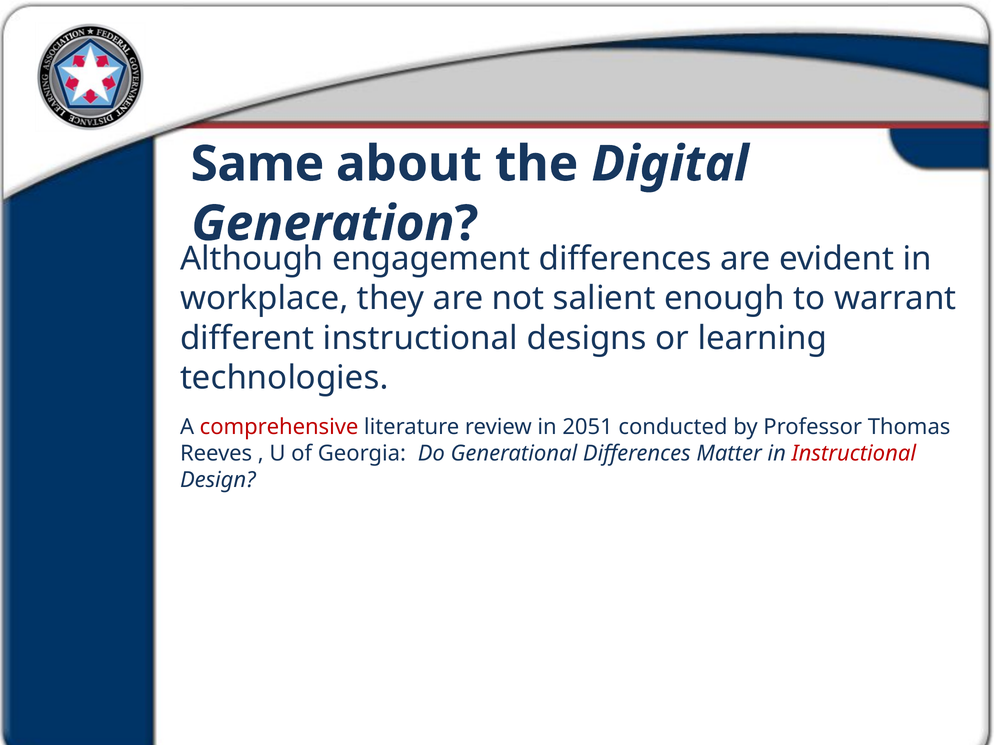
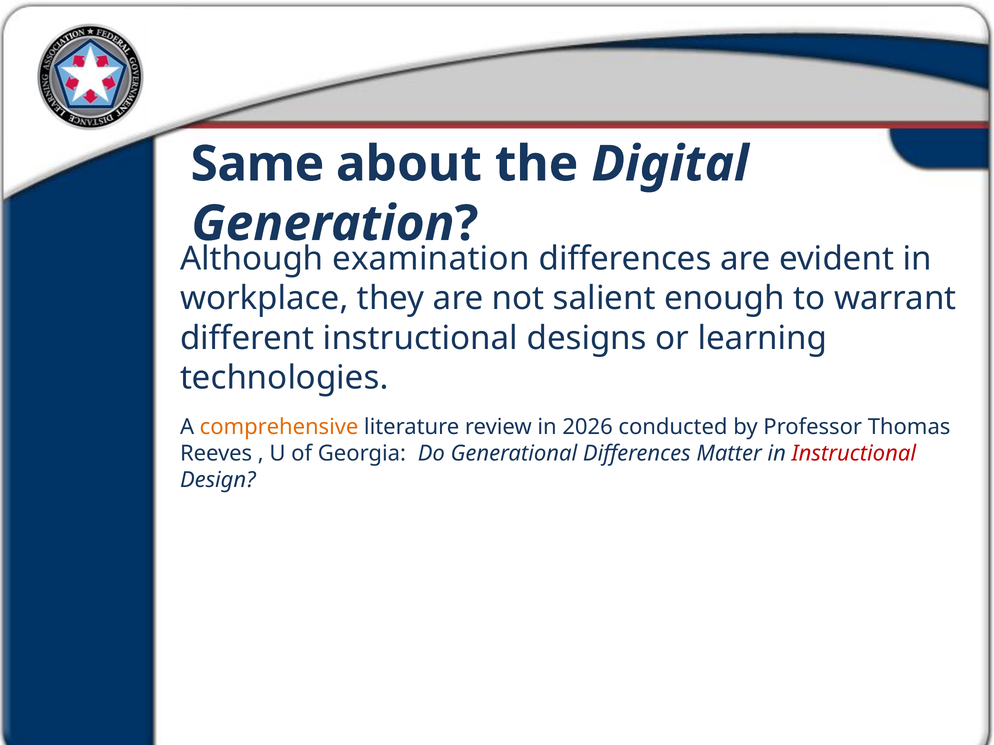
engagement: engagement -> examination (431, 259)
comprehensive colour: red -> orange (279, 427)
2051: 2051 -> 2026 (588, 427)
